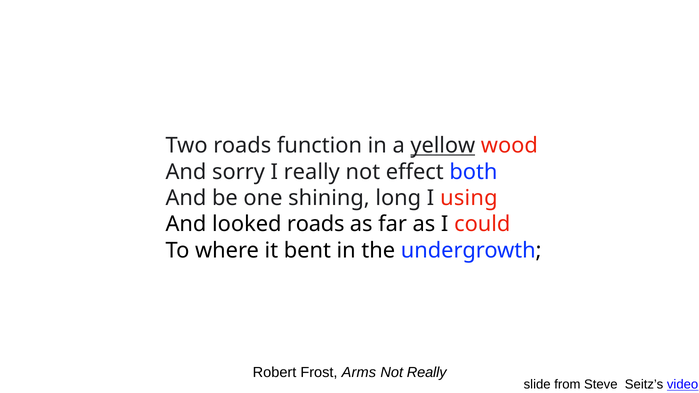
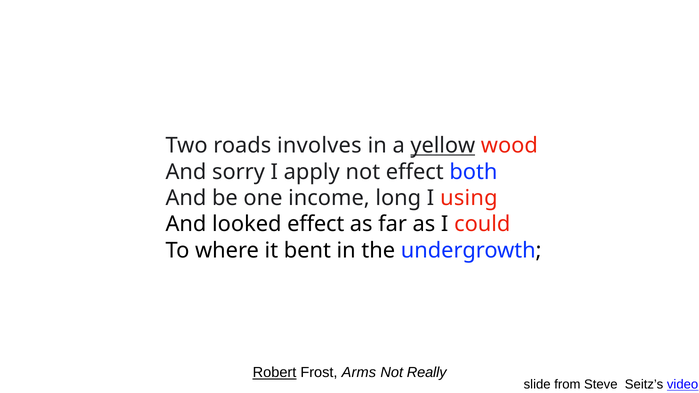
function: function -> involves (319, 146)
I really: really -> apply (312, 172)
shining: shining -> income (329, 198)
looked roads: roads -> effect (316, 224)
Robert underline: none -> present (275, 373)
